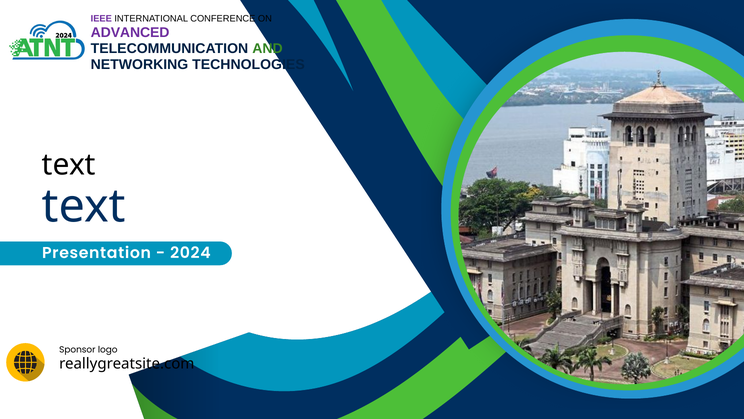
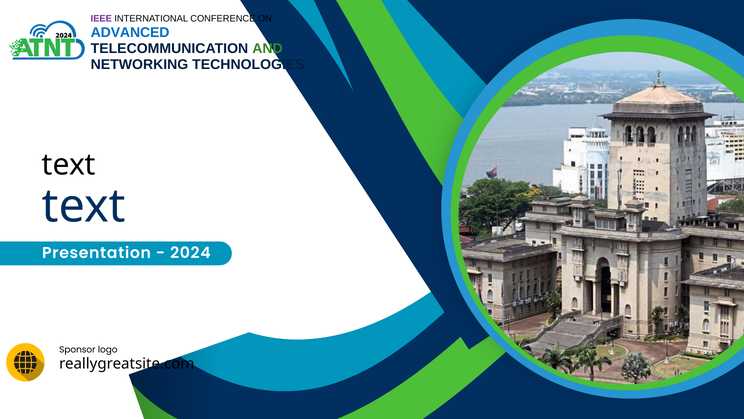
ADVANCED colour: purple -> blue (130, 32)
